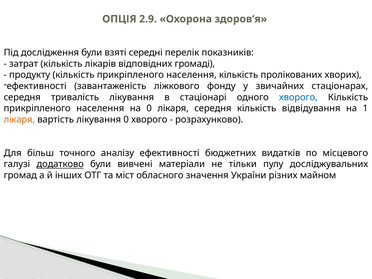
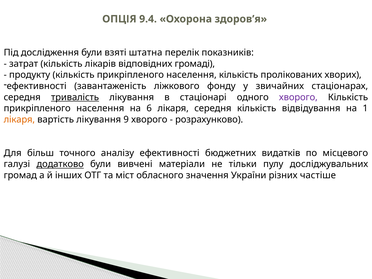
2.9: 2.9 -> 9.4 (148, 19)
середні: середні -> штатна (146, 53)
тривалість underline: none -> present (75, 97)
хворого colour: blue -> purple (298, 97)
на 0: 0 -> 6 (149, 108)
лікування 0: 0 -> 9 (126, 120)
майном: майном -> частіше (318, 175)
